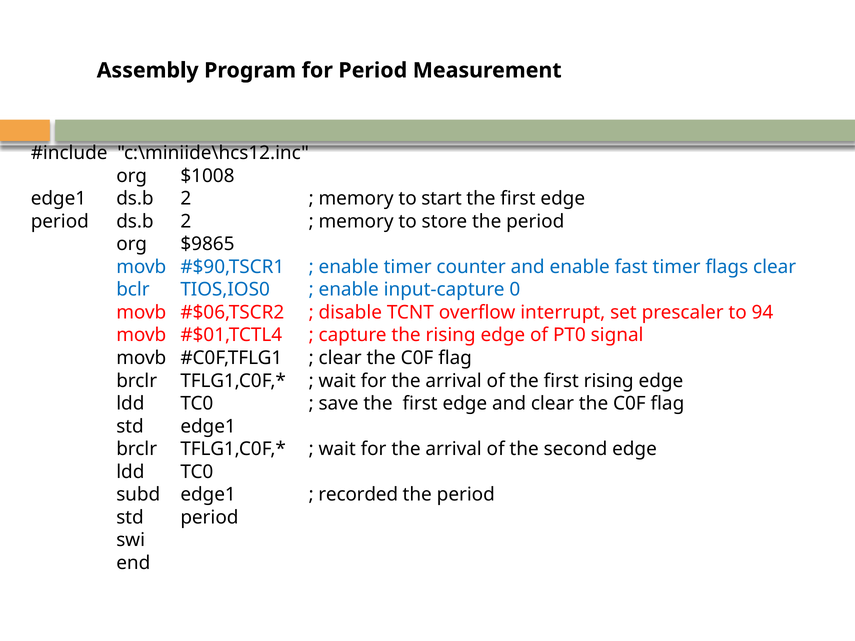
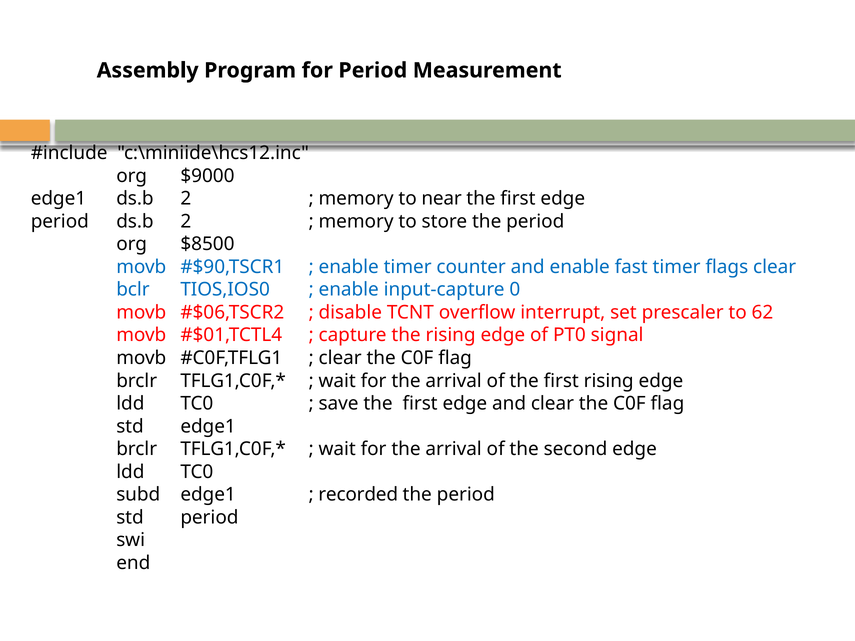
$1008: $1008 -> $9000 (207, 176)
start: start -> near (442, 199)
$9865: $9865 -> $8500 (207, 244)
94: 94 -> 62 (762, 313)
